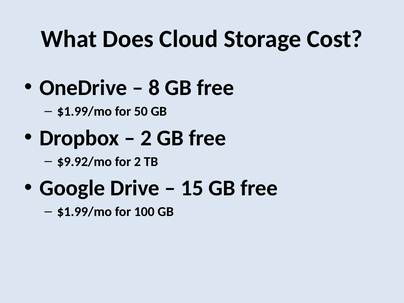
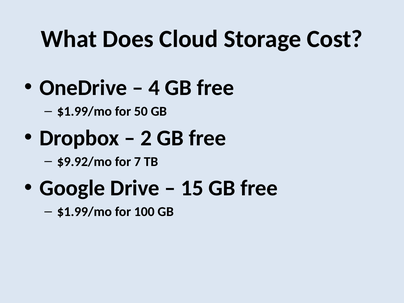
8: 8 -> 4 (154, 88)
for 2: 2 -> 7 (137, 162)
